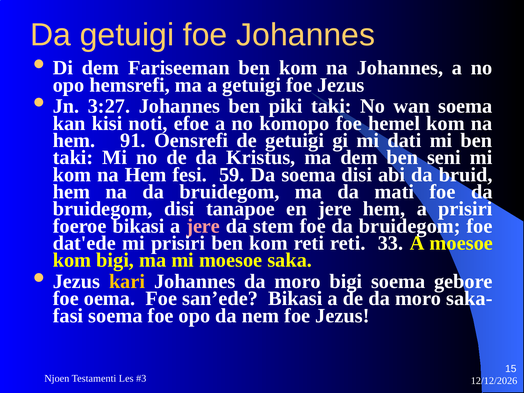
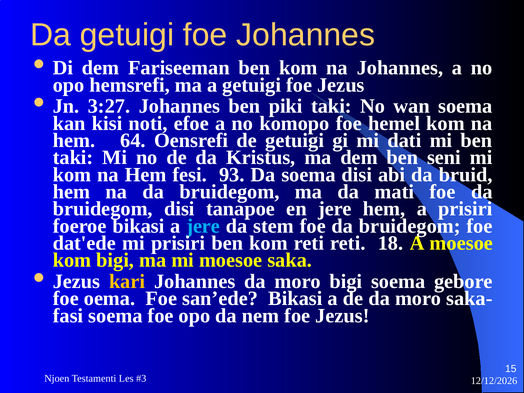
91: 91 -> 64 (133, 140)
59: 59 -> 93 (232, 175)
jere colour: pink -> light blue (203, 226)
33: 33 -> 18 (391, 243)
